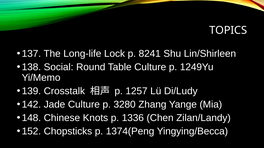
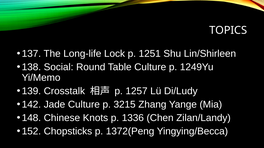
8241: 8241 -> 1251 (150, 54)
3280: 3280 -> 3215 (125, 105)
1374(Peng: 1374(Peng -> 1372(Peng (130, 132)
